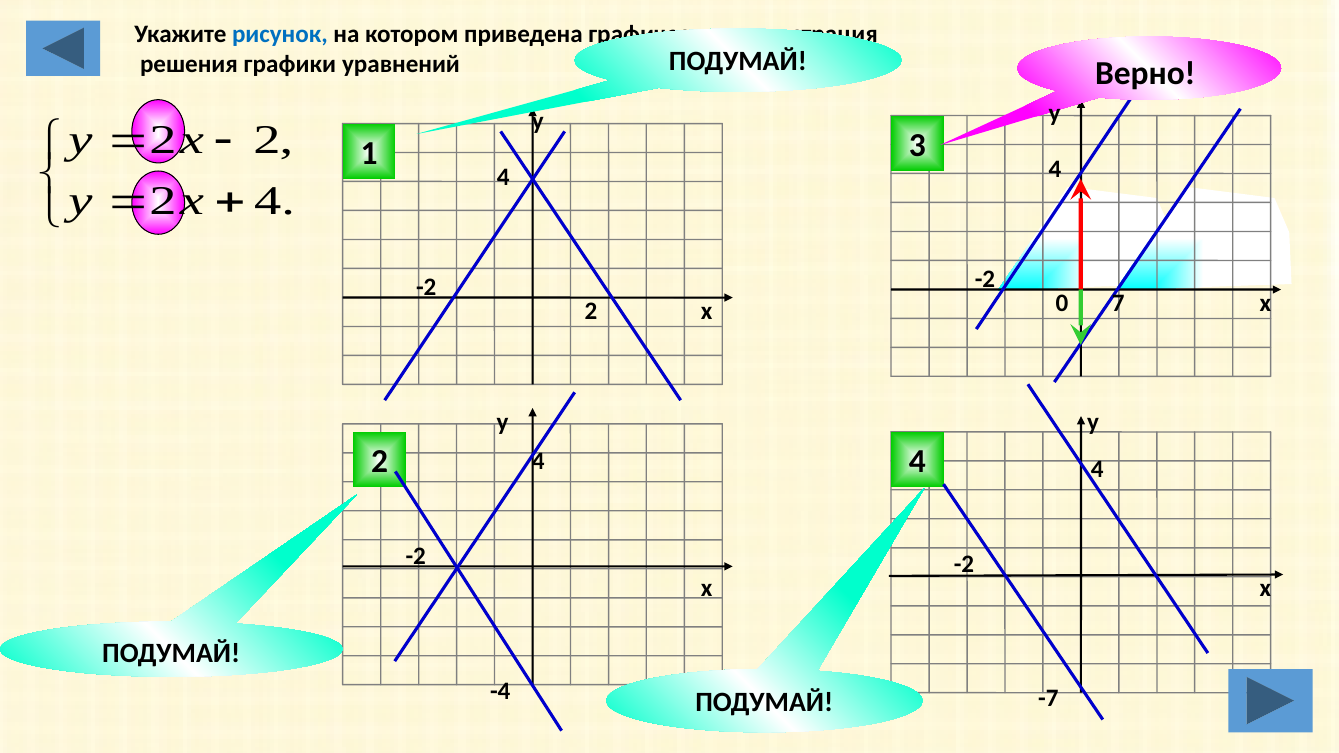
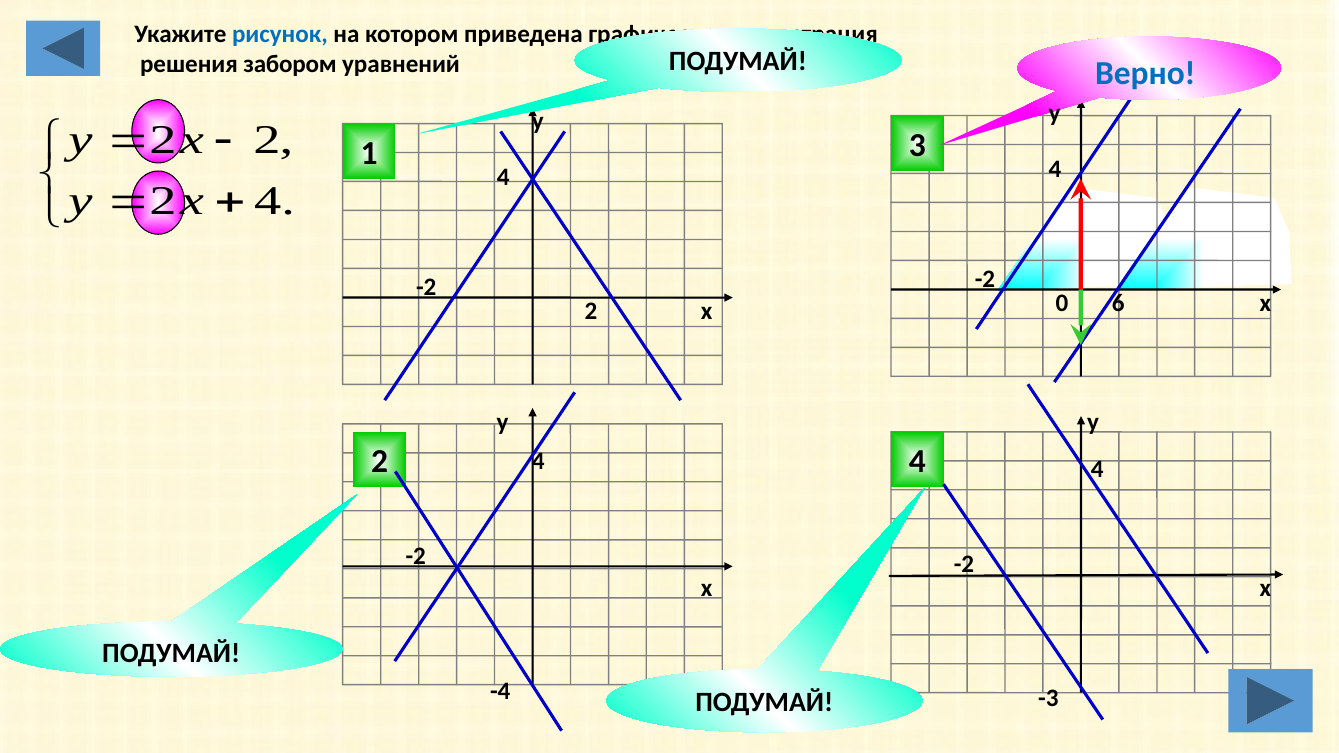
графики: графики -> забором (290, 65)
Верно colour: black -> blue (1145, 73)
7: 7 -> 6 (1118, 303)
-7: -7 -> -3 (1048, 699)
